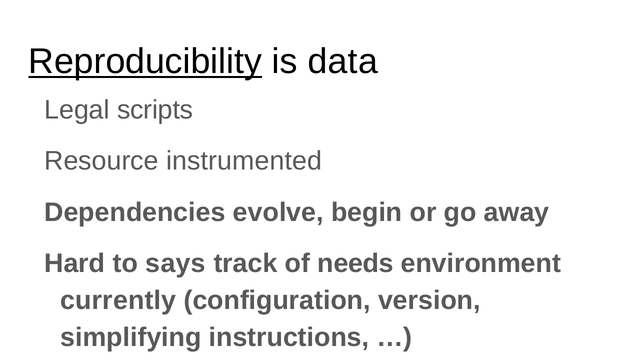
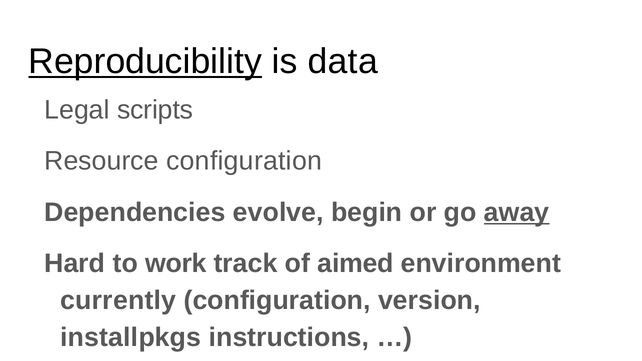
Resource instrumented: instrumented -> configuration (244, 161)
away underline: none -> present (517, 212)
says: says -> work (176, 264)
needs: needs -> aimed (356, 264)
simplifying: simplifying -> installpkgs (131, 337)
